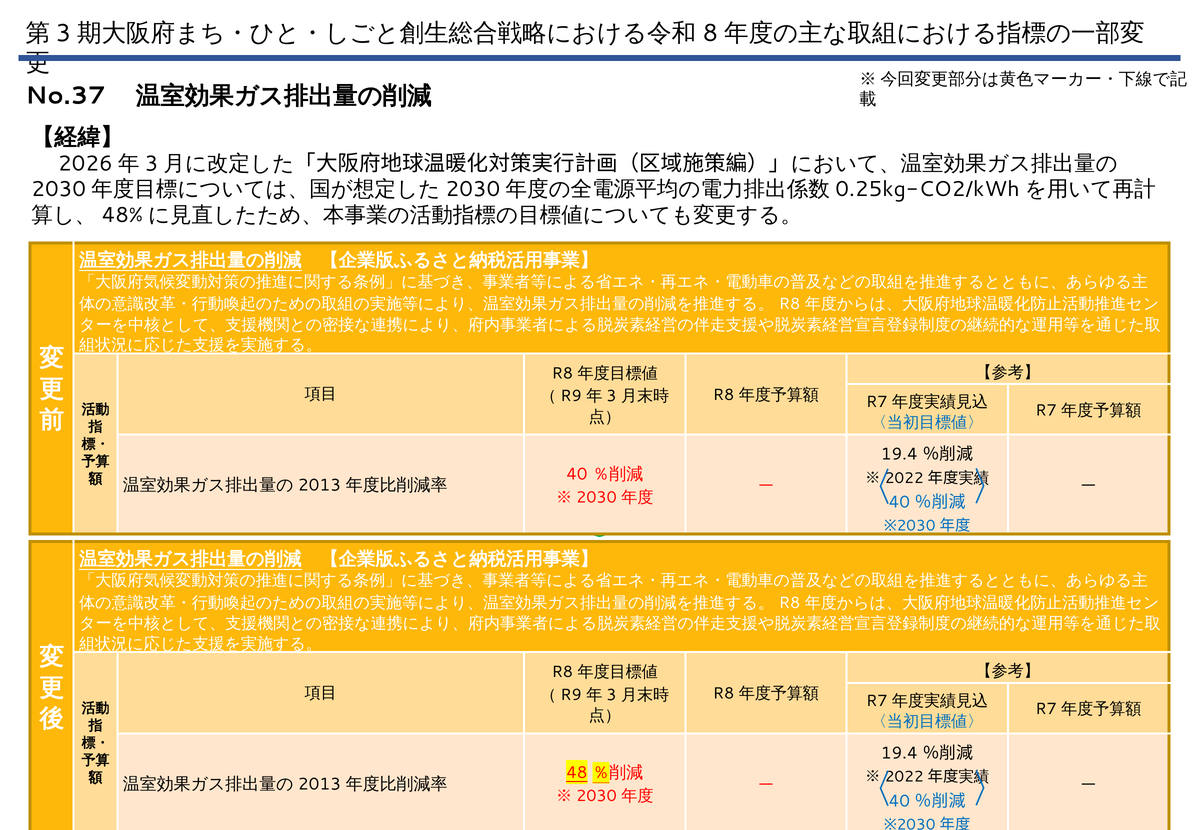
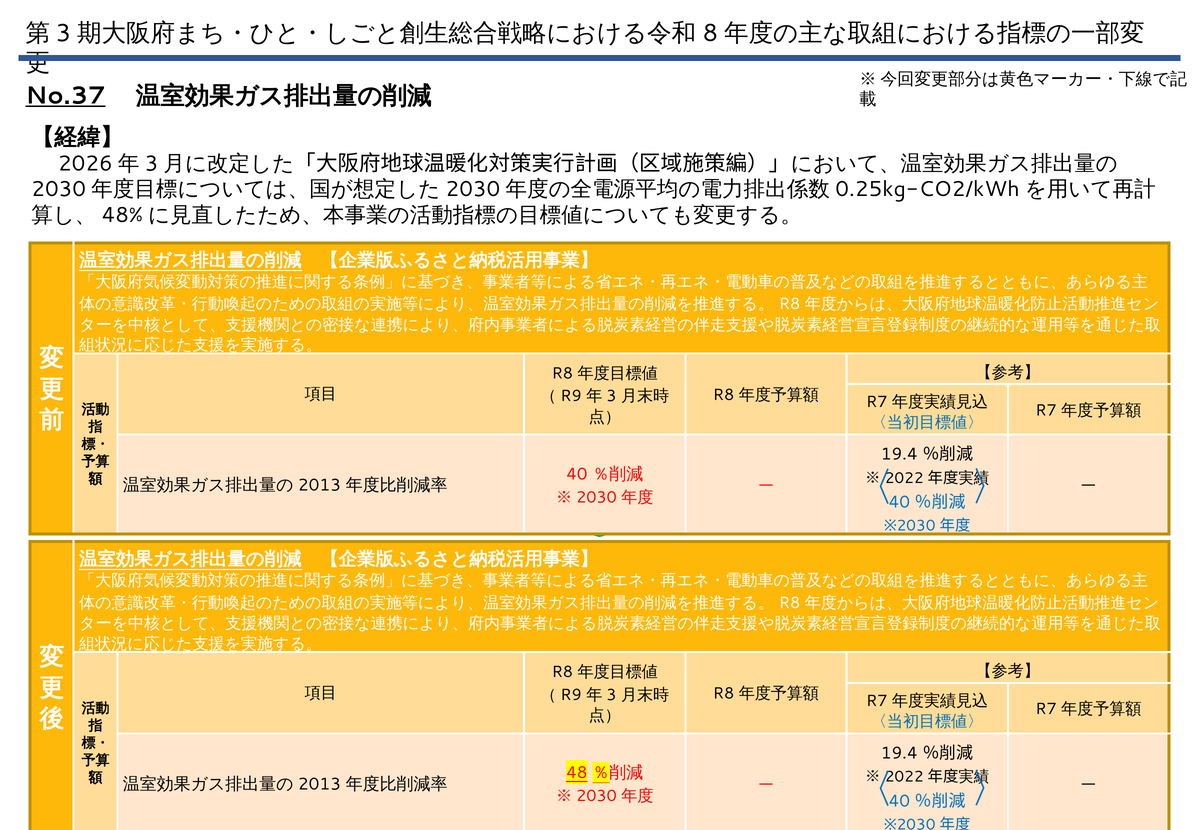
No.37 underline: none -> present (66, 96)
